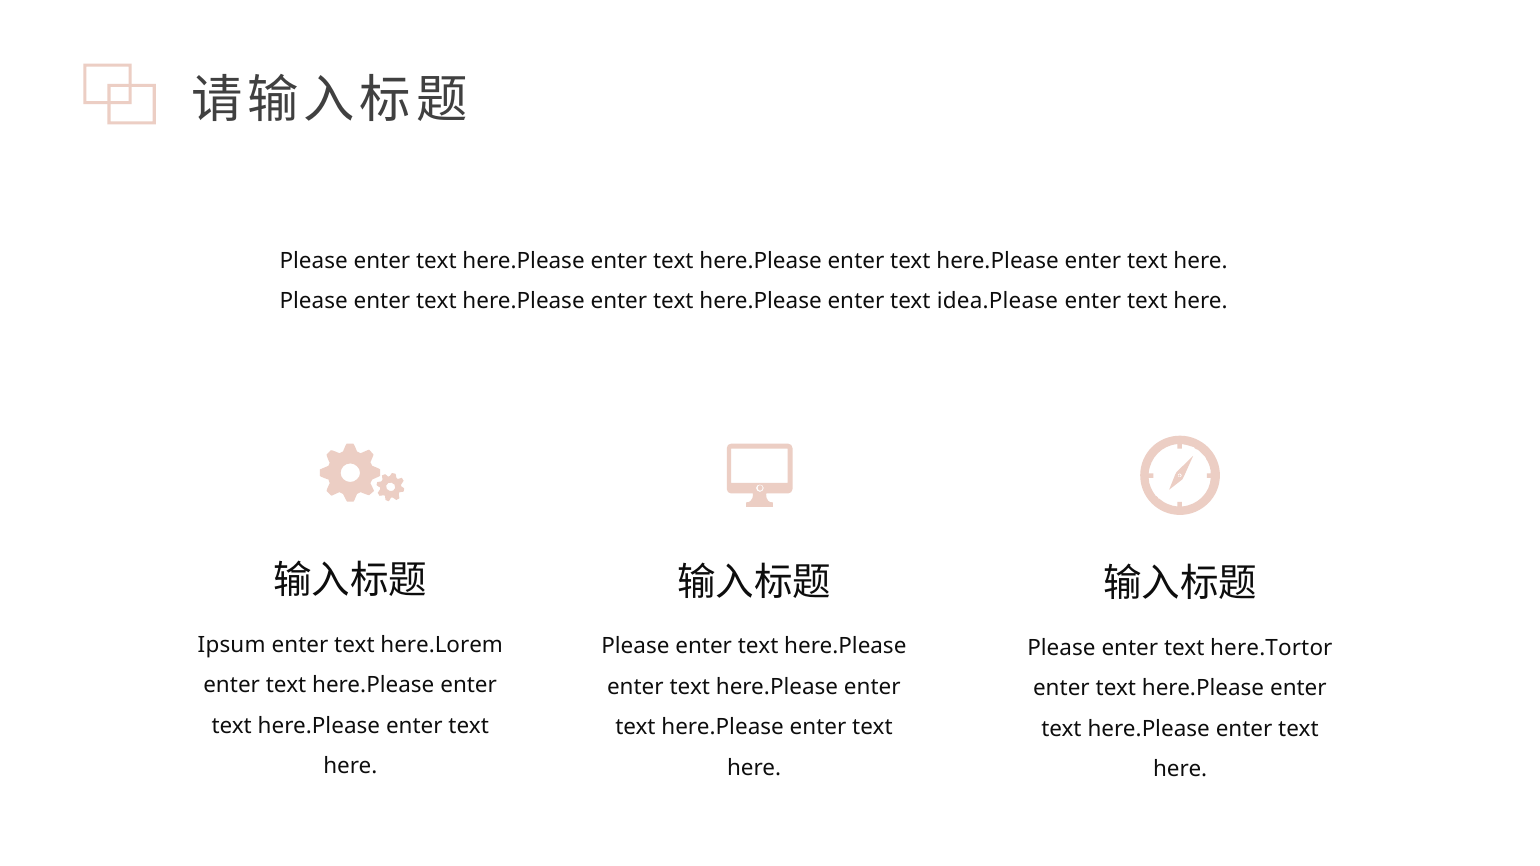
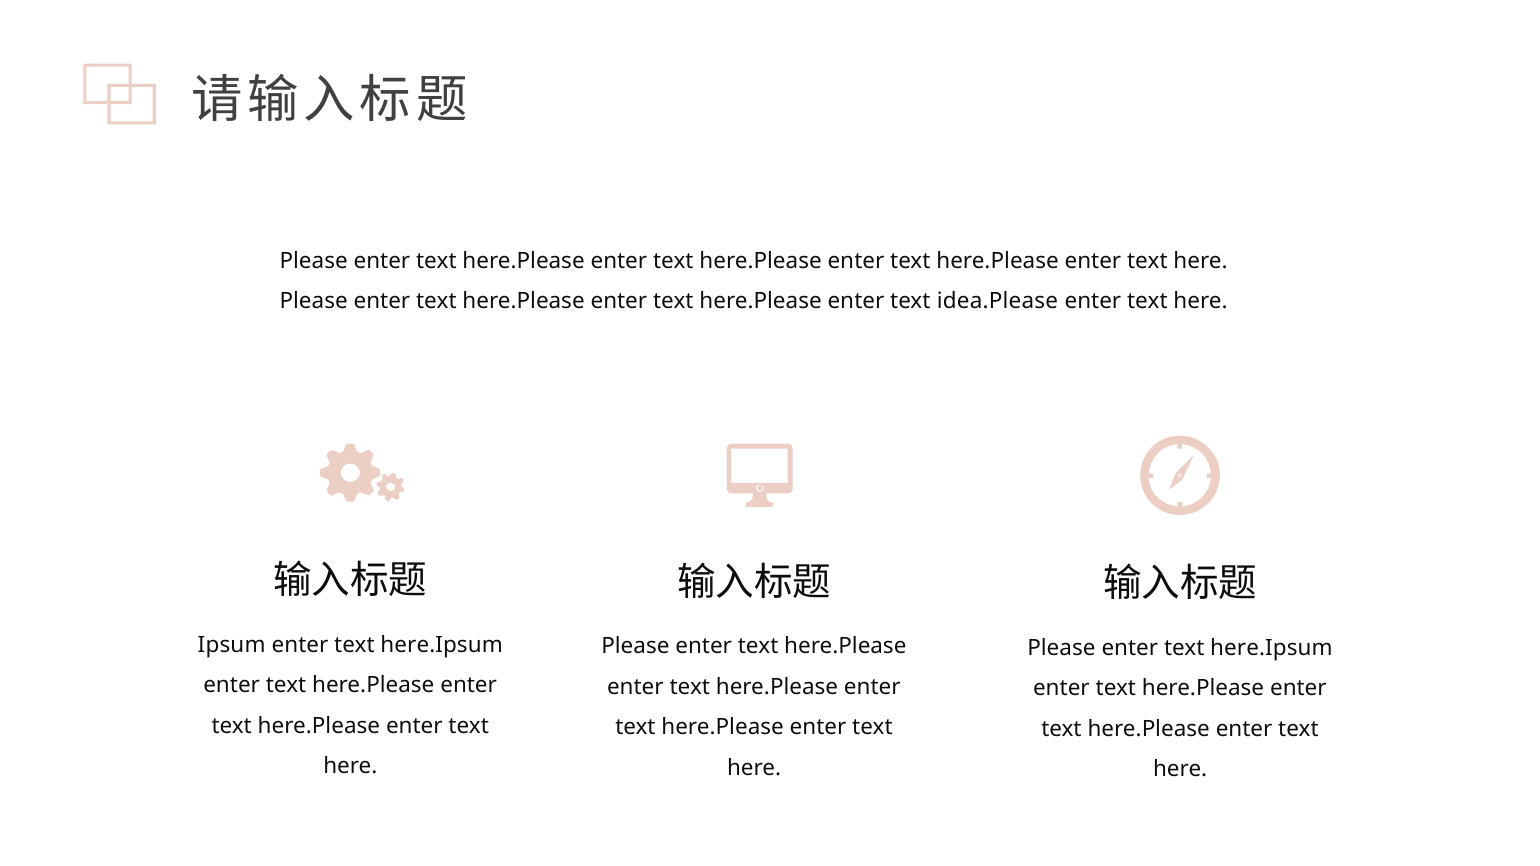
here.Lorem: here.Lorem -> here.Ipsum (442, 645)
Please enter text here.Tortor: here.Tortor -> here.Ipsum (1271, 648)
